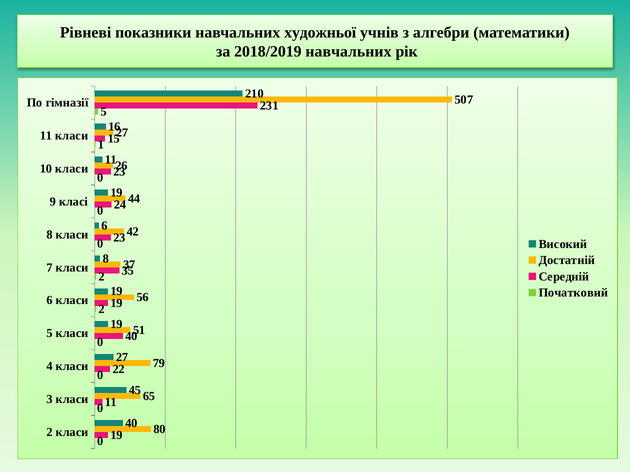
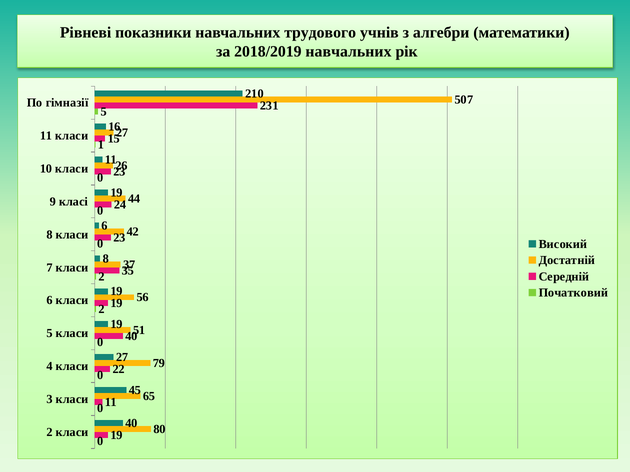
художньої: художньої -> трудового (320, 33)
